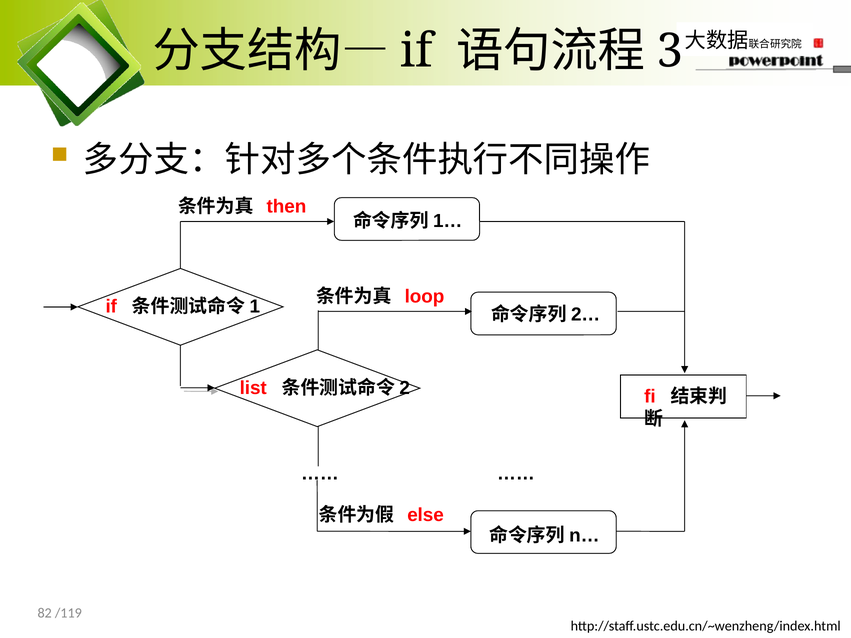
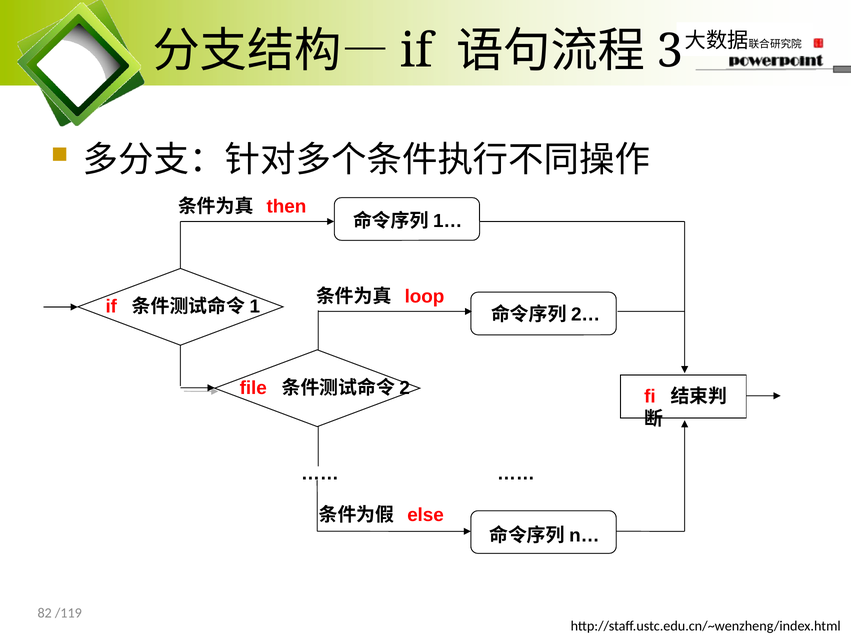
list: list -> file (253, 388)
